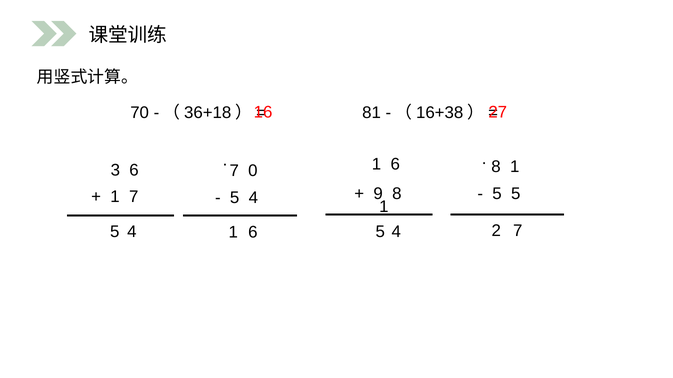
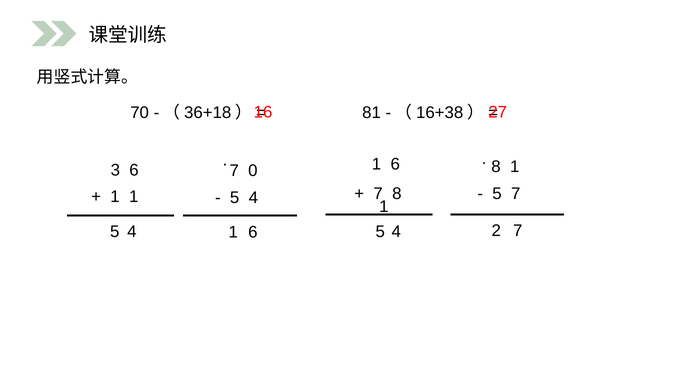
5: 5 -> 7 (516, 194)
9: 9 -> 7 (378, 194)
1 7: 7 -> 1 (134, 197)
